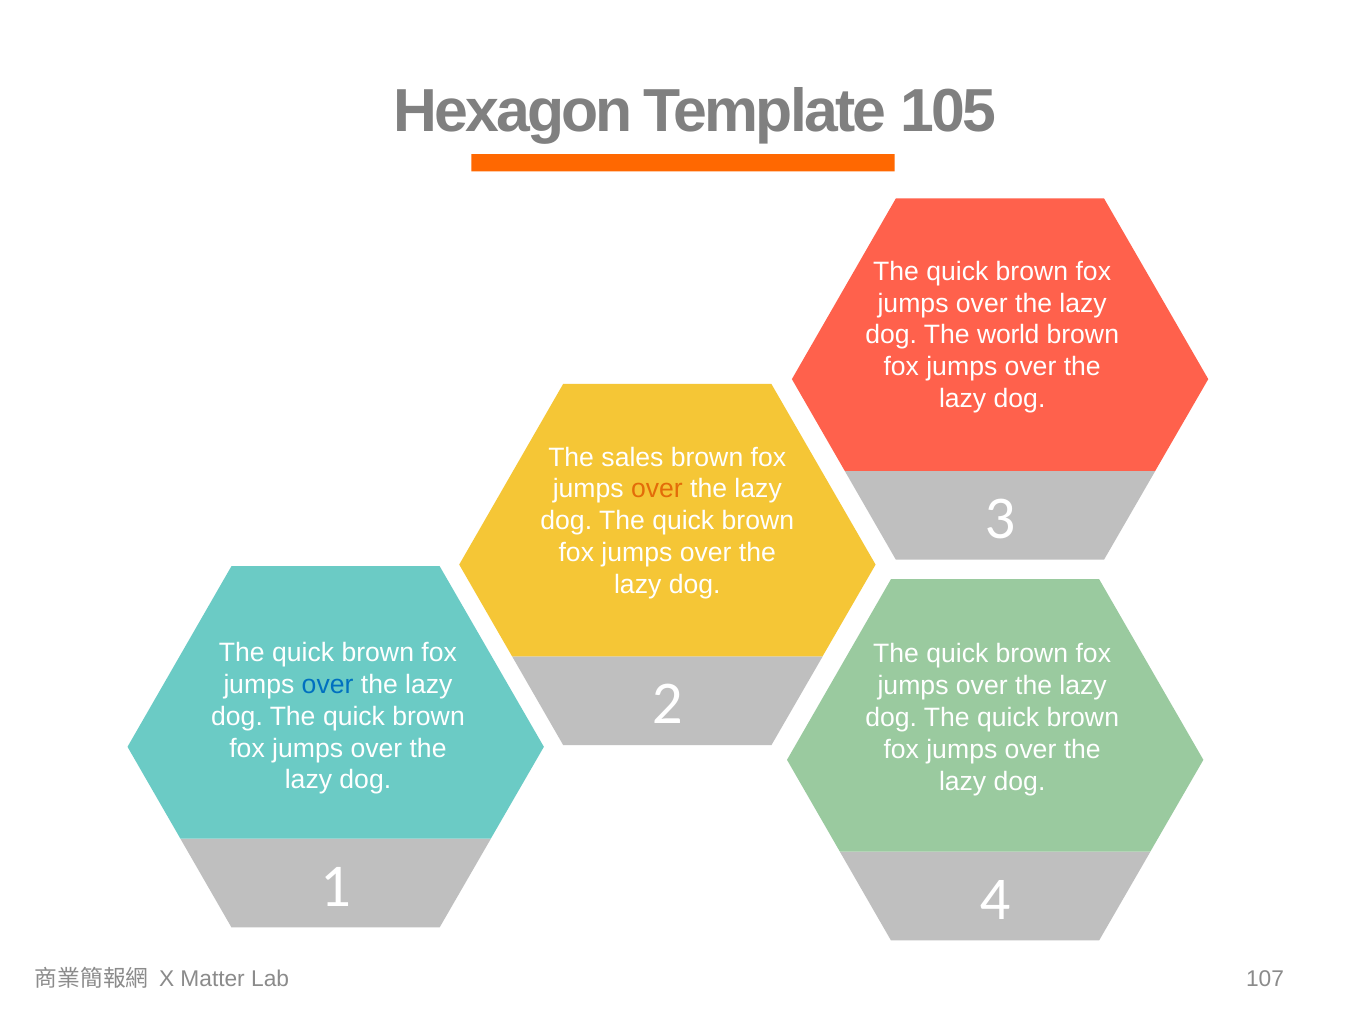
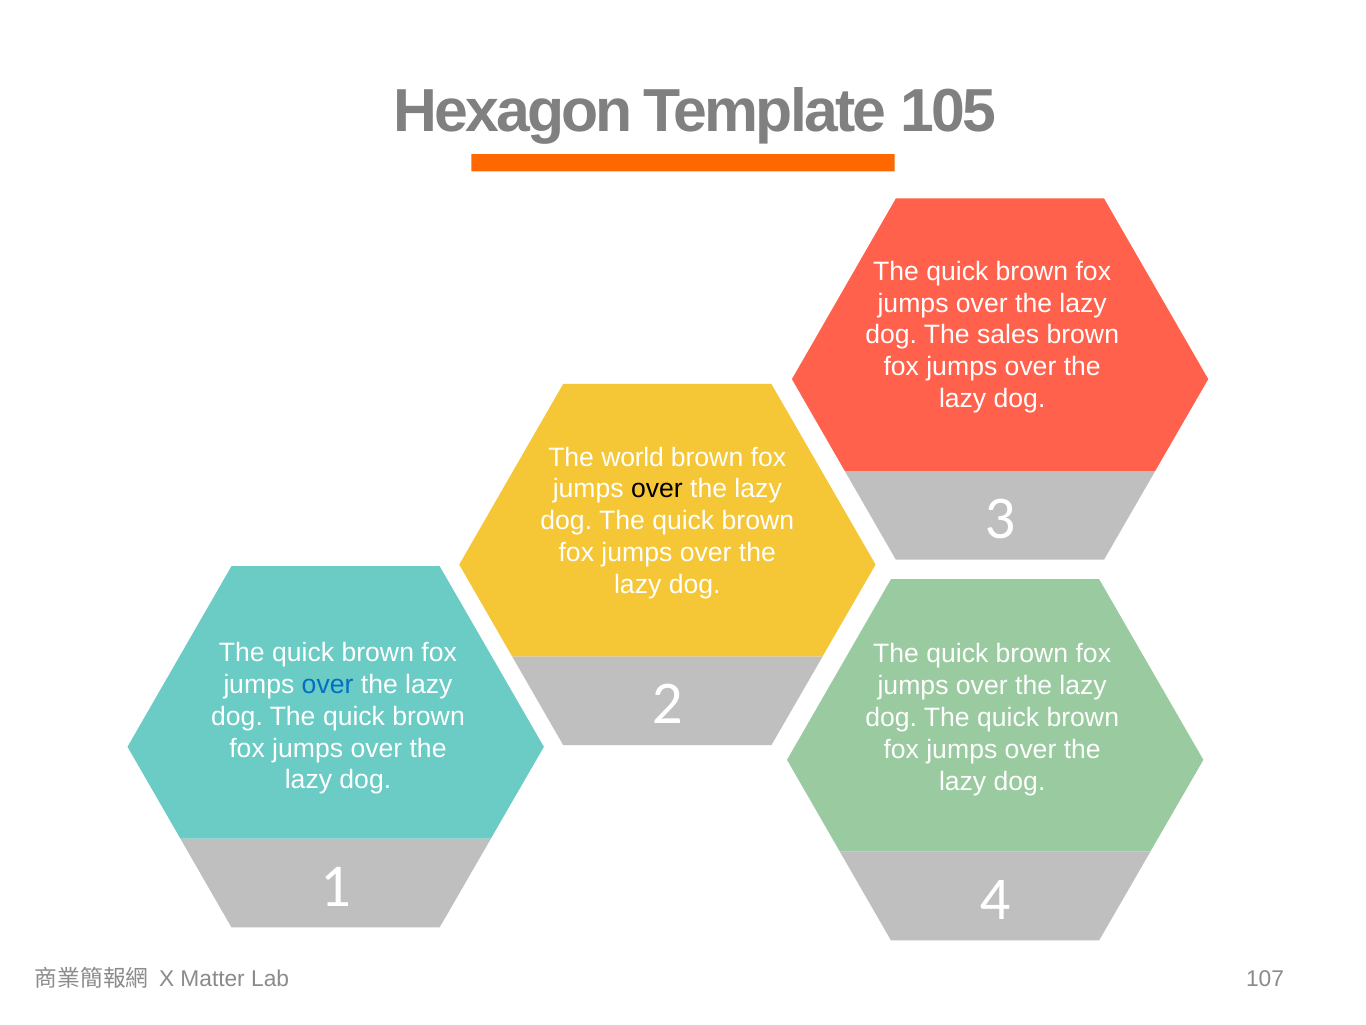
world: world -> sales (1008, 335)
sales: sales -> world (633, 457)
over colour: orange -> black (657, 489)
